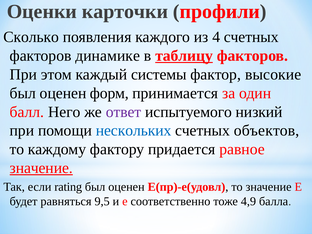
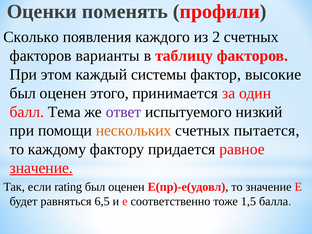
карточки: карточки -> поменять (125, 12)
4: 4 -> 2 (216, 37)
динамике: динамике -> варианты (108, 56)
таблицу underline: present -> none (184, 56)
форм: форм -> этого (109, 93)
Него: Него -> Тема (64, 112)
нескольких colour: blue -> orange (134, 131)
объектов: объектов -> пытается (267, 131)
9,5: 9,5 -> 6,5 (102, 201)
4,9: 4,9 -> 1,5 (248, 201)
